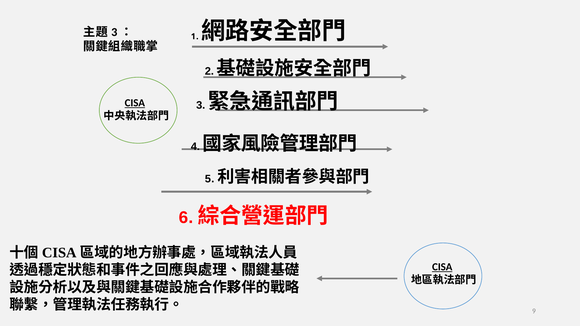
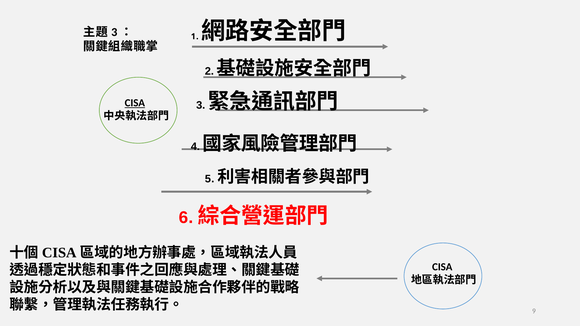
CISA underline: present -> none (442, 267)
